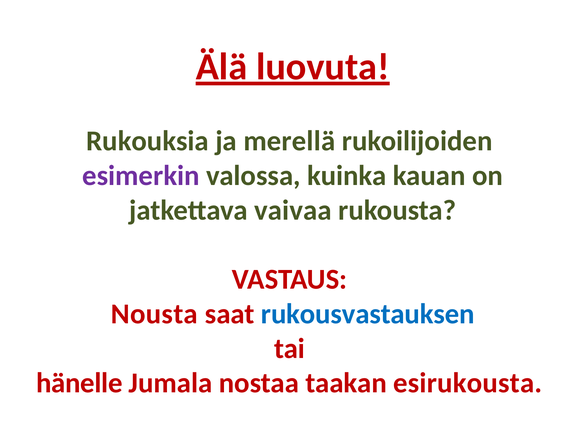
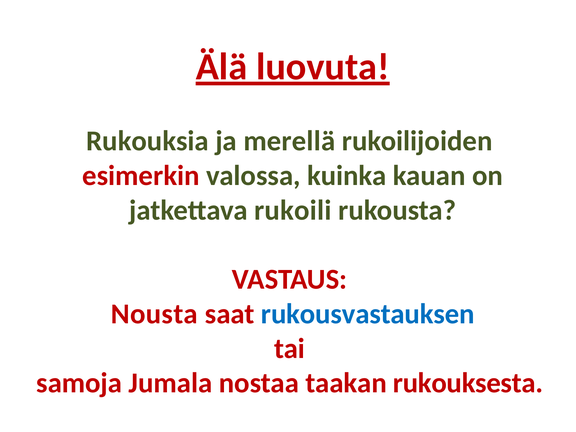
esimerkin colour: purple -> red (141, 176)
vaivaa: vaivaa -> rukoili (293, 210)
hänelle: hänelle -> samoja (79, 383)
esirukousta: esirukousta -> rukouksesta (468, 383)
